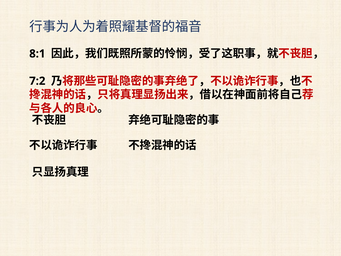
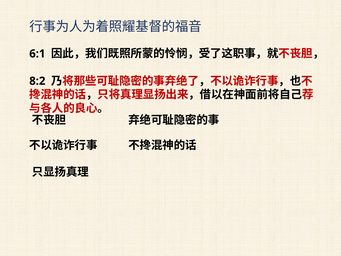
8:1: 8:1 -> 6:1 (37, 54)
7:2: 7:2 -> 8:2 (37, 81)
